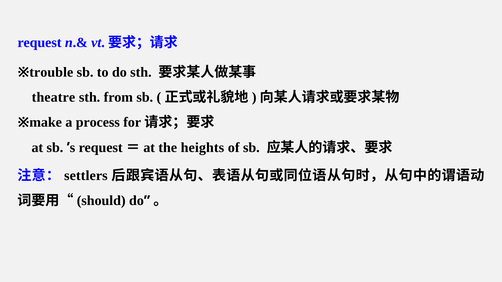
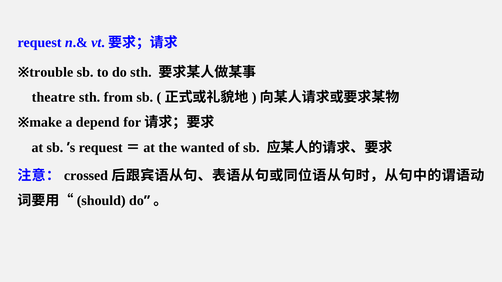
process: process -> depend (98, 123)
heights: heights -> wanted (202, 148)
settlers: settlers -> crossed (86, 176)
